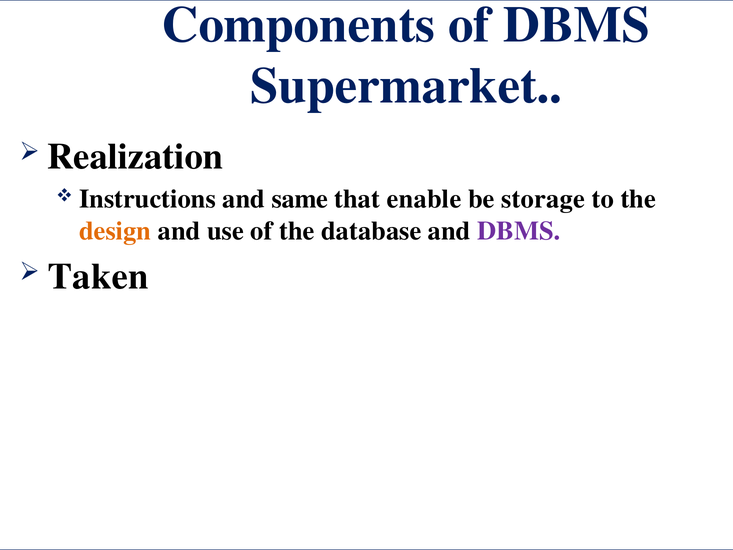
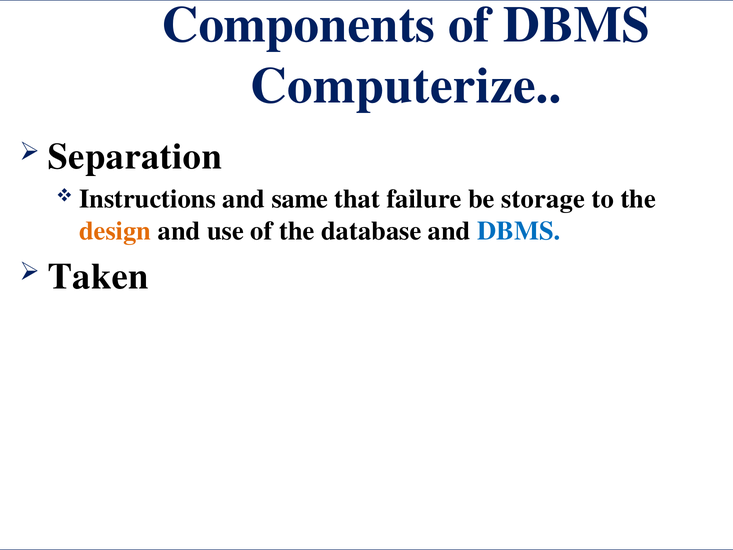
Supermarket: Supermarket -> Computerize (406, 86)
Realization: Realization -> Separation (135, 156)
enable: enable -> failure (424, 199)
DBMS colour: purple -> blue (519, 231)
